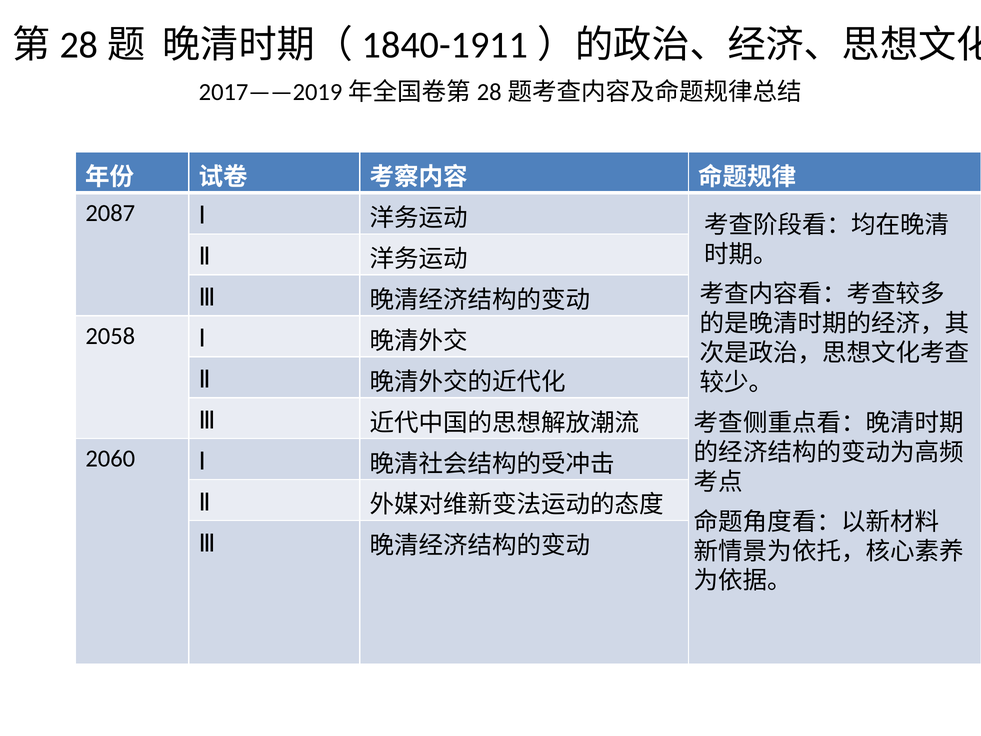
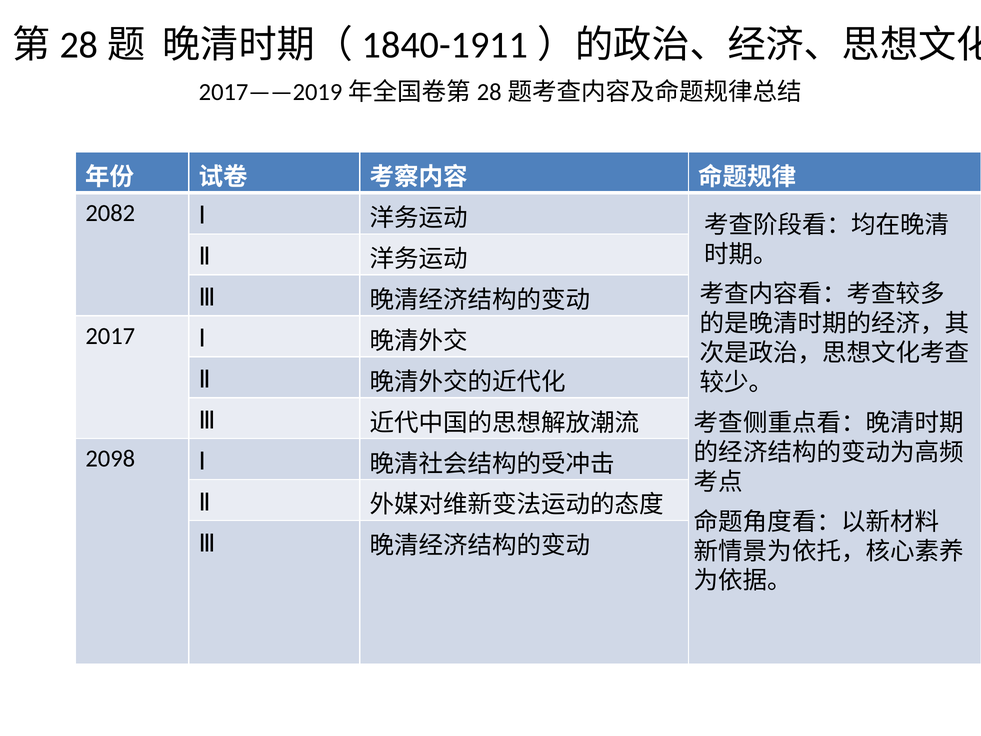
2087: 2087 -> 2082 (110, 213)
2058: 2058 -> 2017 (110, 336)
2060: 2060 -> 2098 (110, 459)
